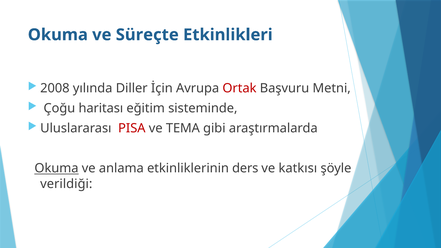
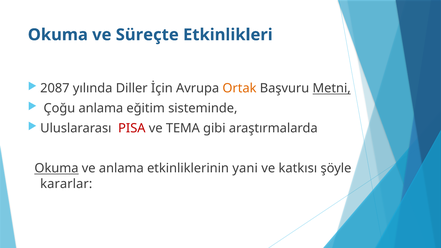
2008: 2008 -> 2087 (55, 88)
Ortak colour: red -> orange (239, 88)
Metni underline: none -> present (332, 88)
Çoğu haritası: haritası -> anlama (101, 108)
ders: ders -> yani (245, 168)
verildiği: verildiği -> kararlar (66, 184)
